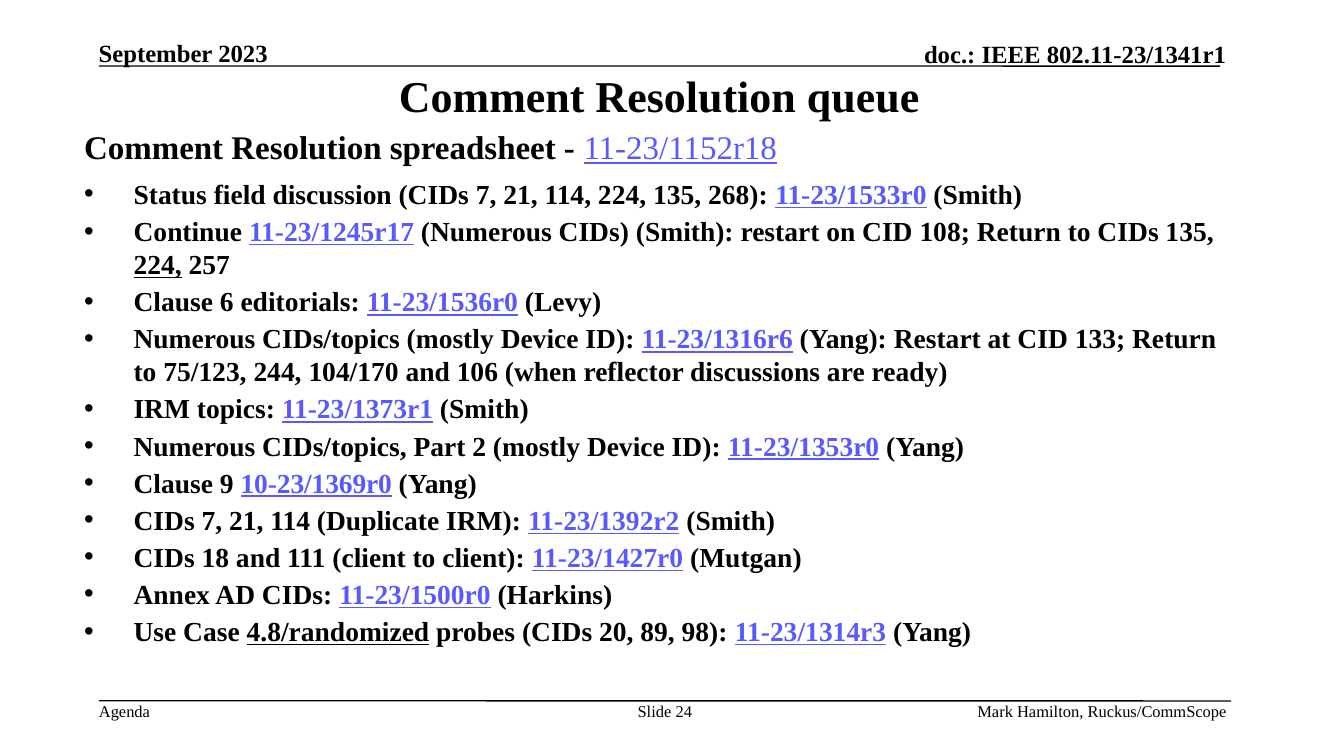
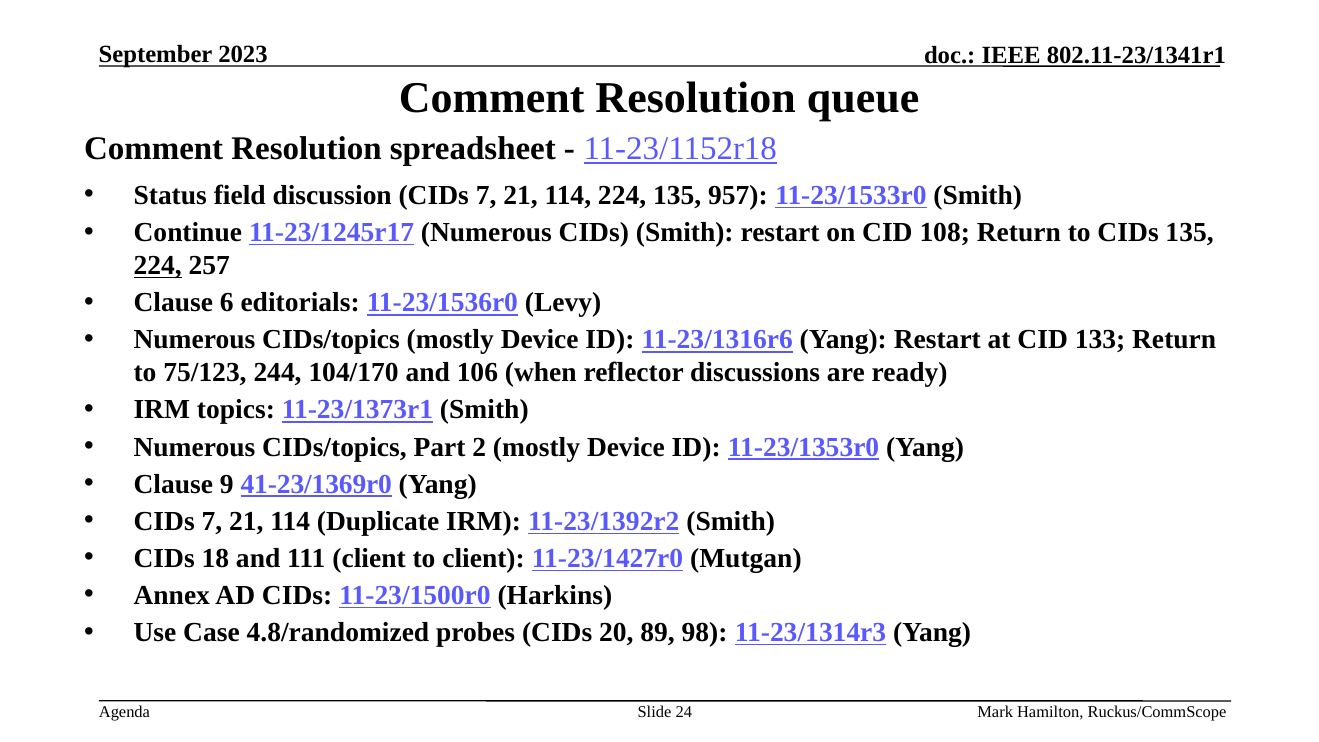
268: 268 -> 957 (738, 195)
10-23/1369r0: 10-23/1369r0 -> 41-23/1369r0 (316, 484)
4.8/randomized underline: present -> none (338, 633)
